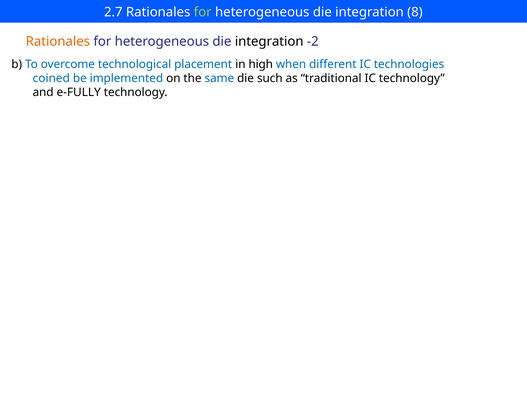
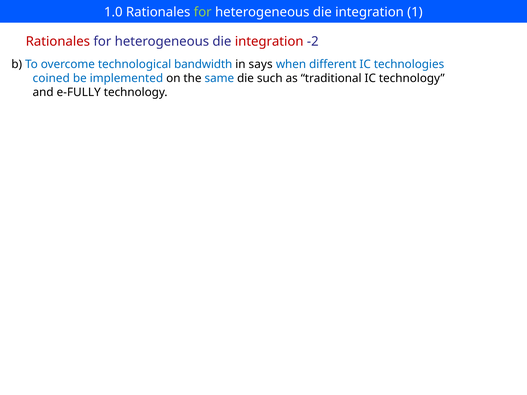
2.7: 2.7 -> 1.0 (113, 12)
8: 8 -> 1 (415, 12)
Rationales colour: orange -> red (58, 41)
integration colour: black -> red (269, 41)
placement: placement -> bandwidth (203, 64)
high: high -> says (261, 64)
